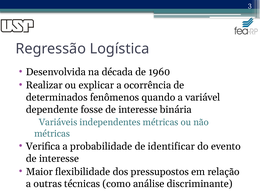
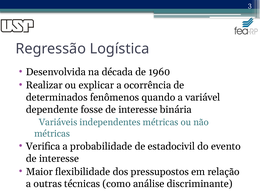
identificar: identificar -> estadocivil (171, 146)
